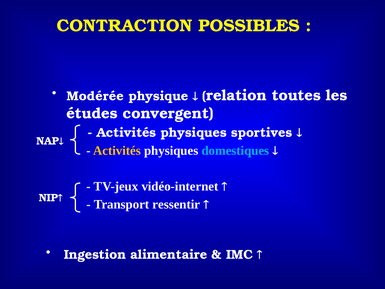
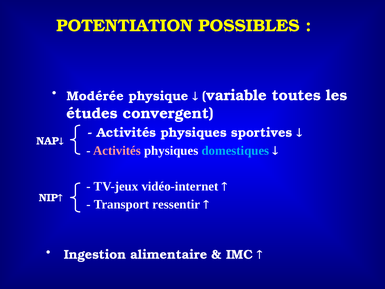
CONTRACTION: CONTRACTION -> POTENTIATION (125, 26)
relation: relation -> variable (237, 95)
Activités colour: yellow -> pink (117, 150)
